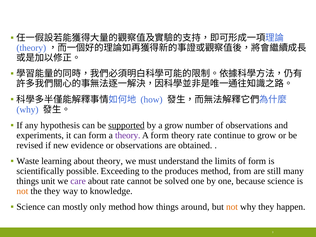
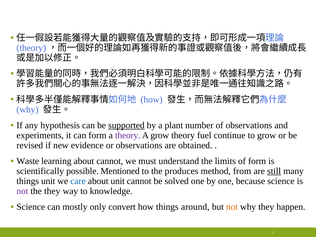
a grow: grow -> plant (174, 125)
A form: form -> grow (160, 135)
theory rate: rate -> fuel (204, 135)
about theory: theory -> cannot (110, 161)
Exceeding: Exceeding -> Mentioned (120, 171)
still underline: none -> present (274, 171)
care colour: purple -> blue (78, 181)
about rate: rate -> unit (118, 181)
not colour: orange -> purple (22, 191)
only method: method -> convert (122, 207)
